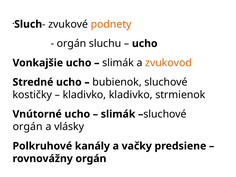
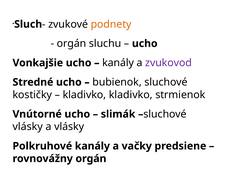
slimák: slimák -> kanály (118, 63)
zvukovod colour: orange -> purple (168, 63)
orgán: orgán -> vlásky (28, 127)
